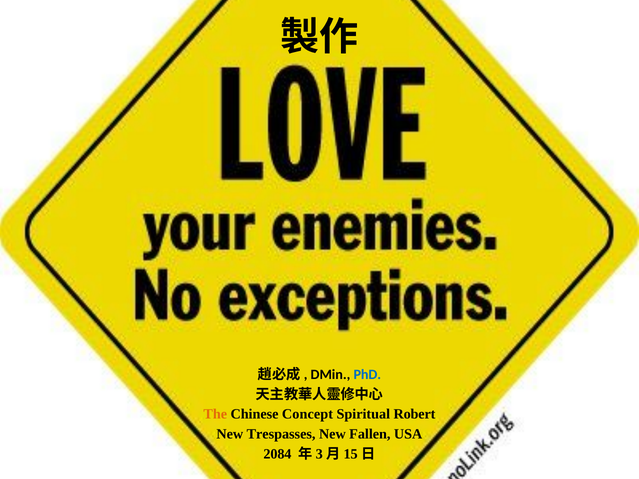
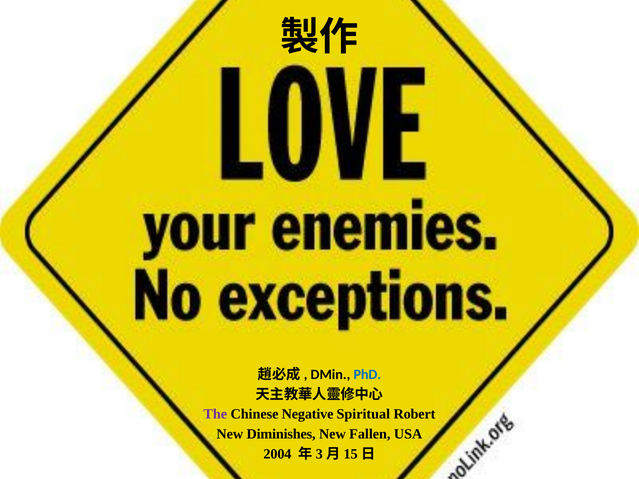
The colour: orange -> purple (215, 414)
Concept: Concept -> Negative (308, 414)
Trespasses: Trespasses -> Diminishes (281, 434)
2084: 2084 -> 2004 (277, 454)
